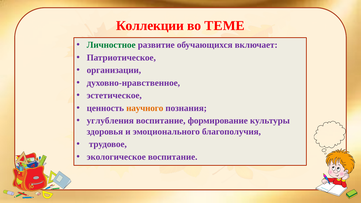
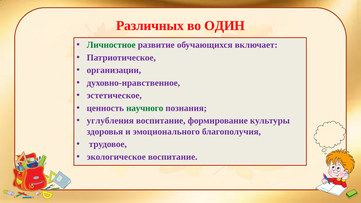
Коллекции: Коллекции -> Различных (150, 26)
ТЕМЕ: ТЕМЕ -> ОДИН (225, 26)
научного colour: orange -> green (145, 108)
